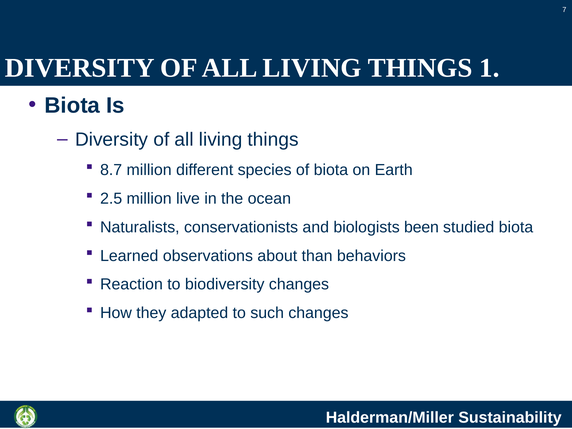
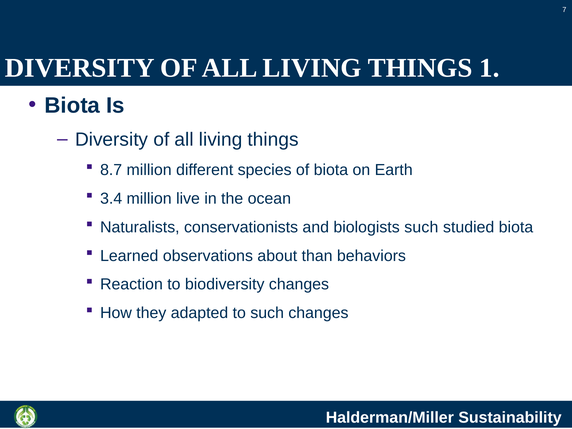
2.5: 2.5 -> 3.4 (111, 199)
biologists been: been -> such (421, 227)
